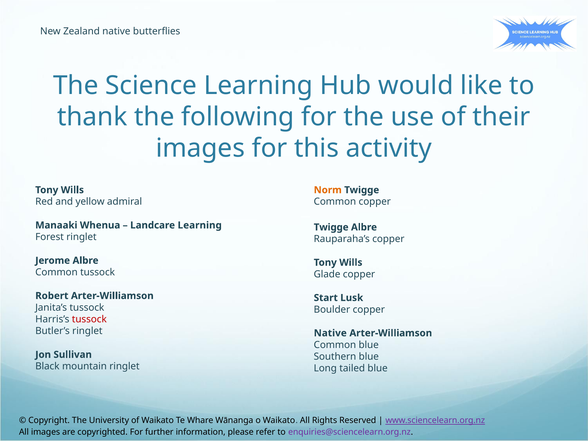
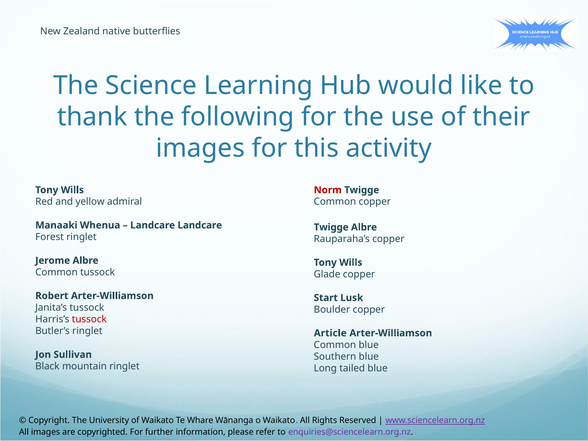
Norm colour: orange -> red (328, 190)
Landcare Learning: Learning -> Landcare (200, 225)
Native: Native -> Article (330, 333)
